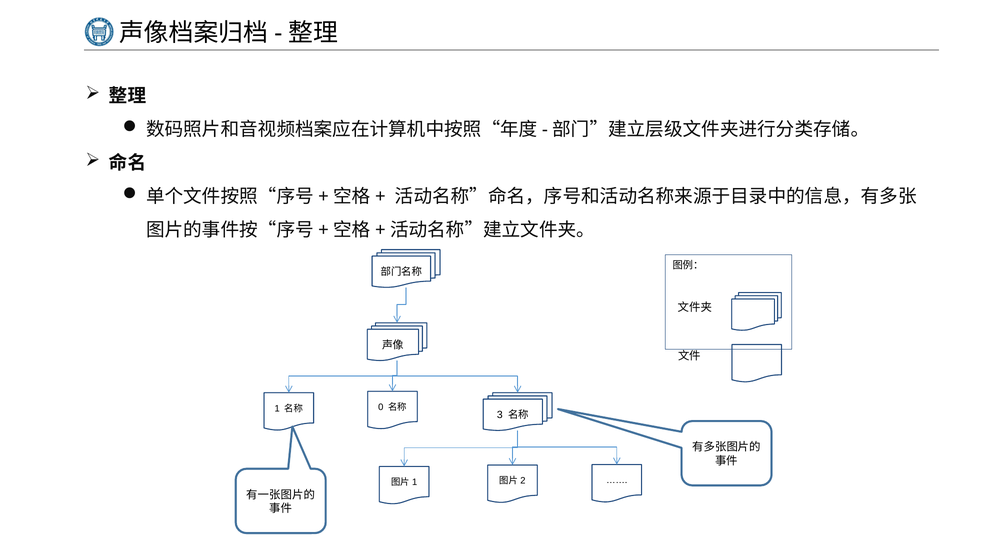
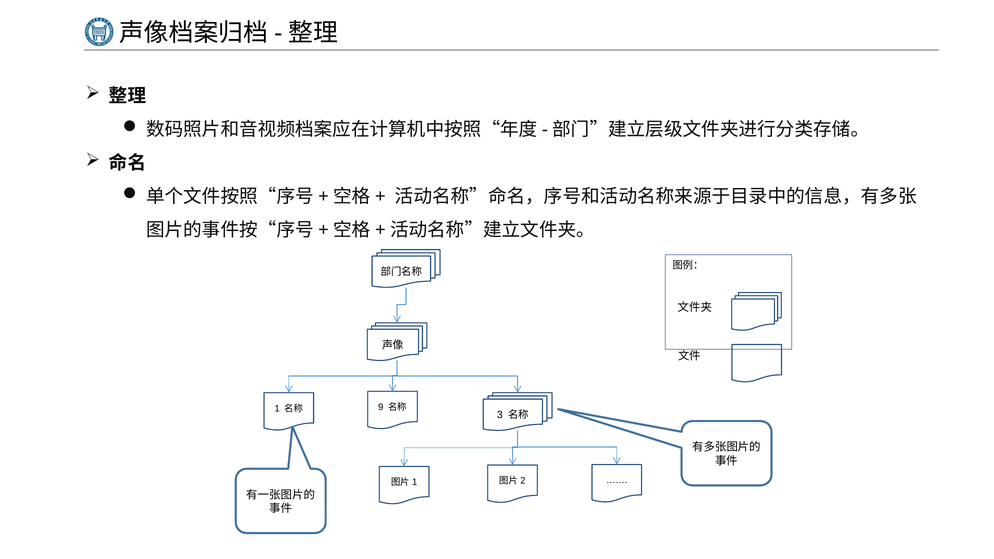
0: 0 -> 9 (381, 407)
